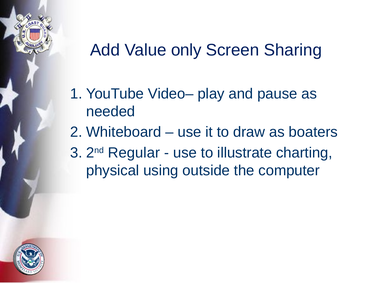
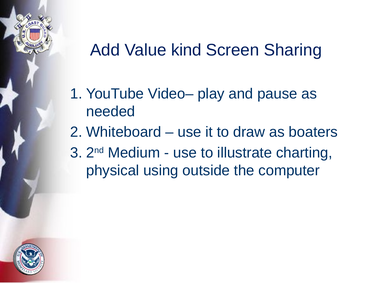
only: only -> kind (186, 50)
Regular: Regular -> Medium (134, 153)
